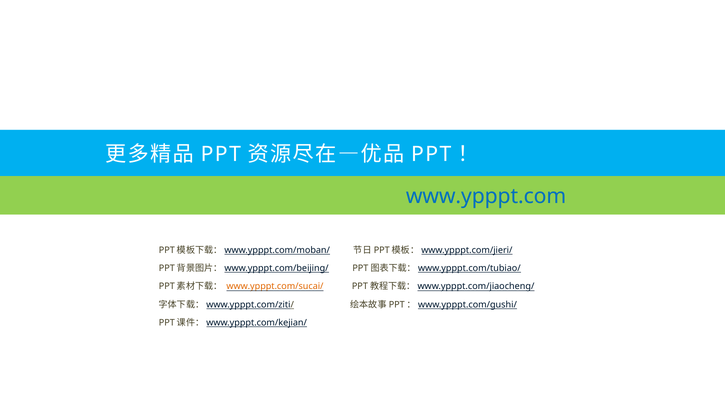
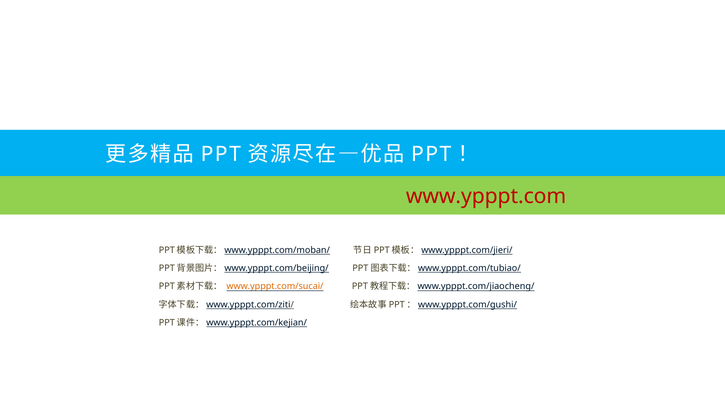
www.ypppt.com colour: blue -> red (486, 196)
